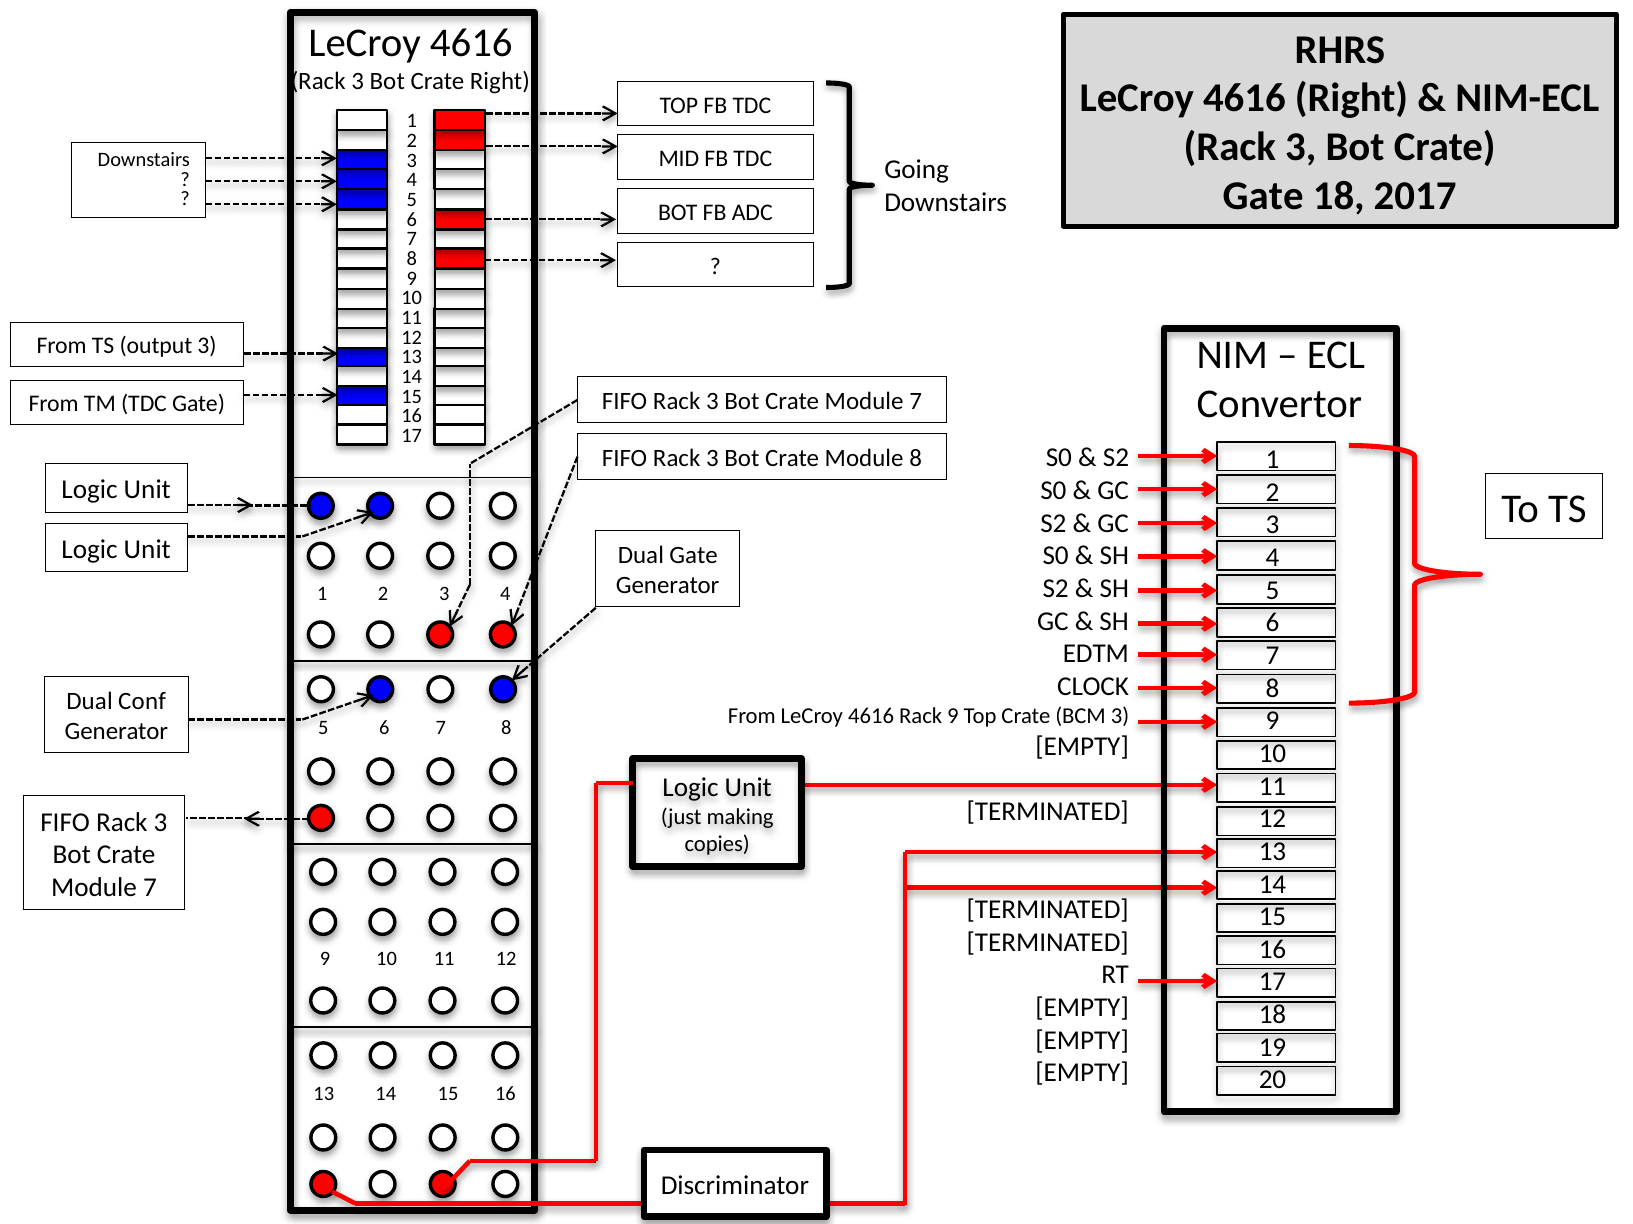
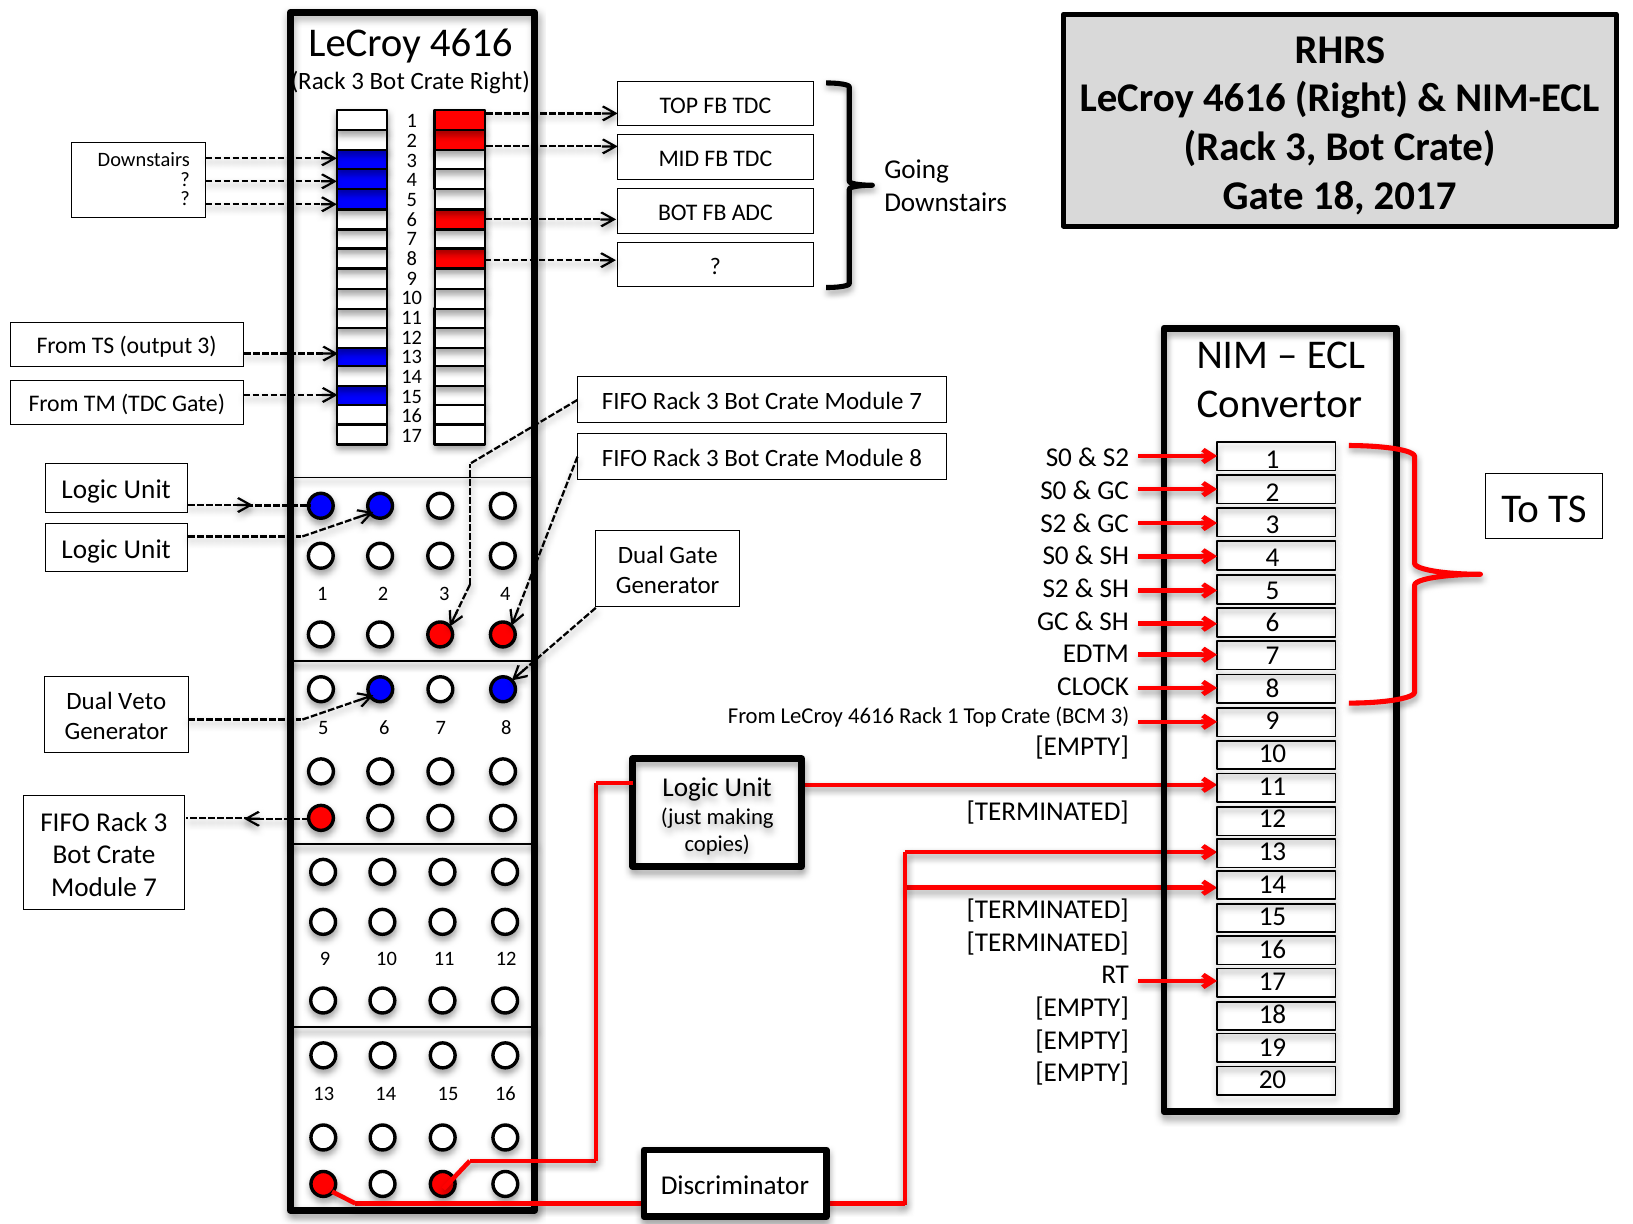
Conf: Conf -> Veto (142, 702)
Rack 9: 9 -> 1 (953, 716)
